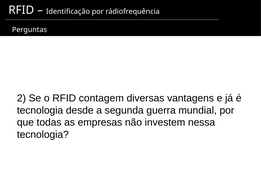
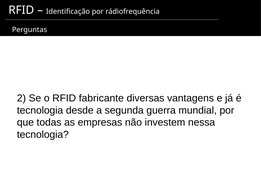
contagem: contagem -> fabricante (101, 99)
